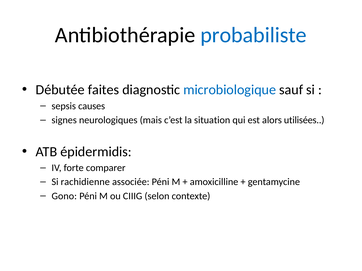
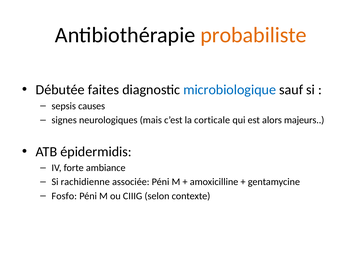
probabiliste colour: blue -> orange (254, 35)
situation: situation -> corticale (212, 120)
utilisées: utilisées -> majeurs (304, 120)
comparer: comparer -> ambiance (106, 168)
Gono: Gono -> Fosfo (64, 196)
